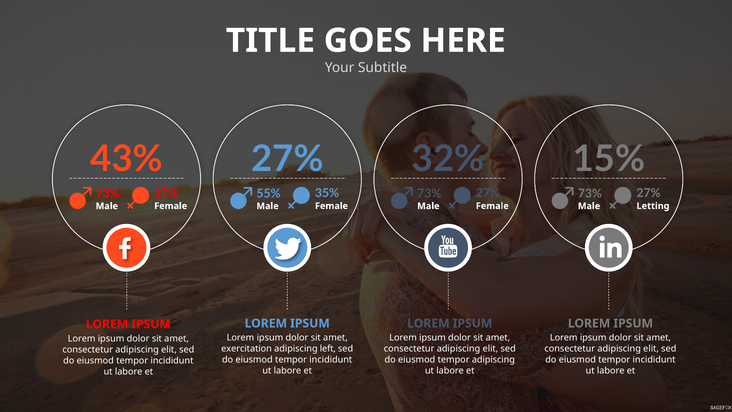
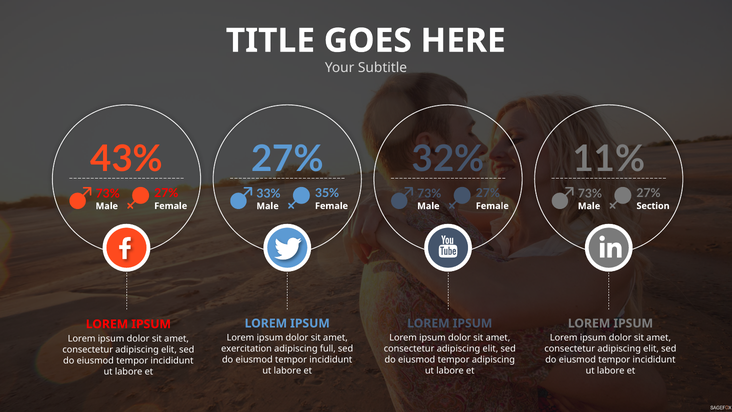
15%: 15% -> 11% (609, 159)
55%: 55% -> 33% (268, 193)
Letting: Letting -> Section (653, 206)
left: left -> full (328, 349)
